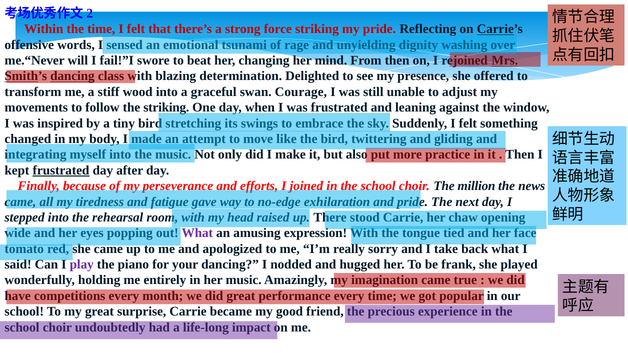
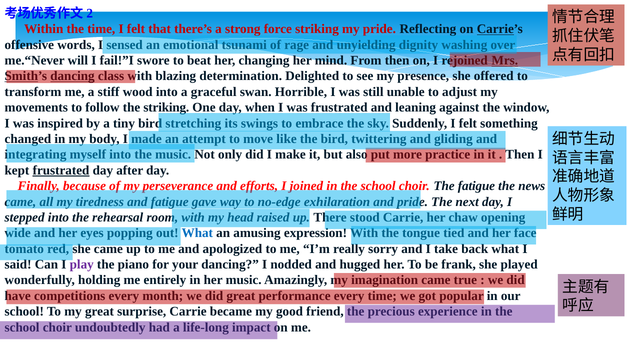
Courage: Courage -> Horrible (301, 92)
The million: million -> fatigue (476, 186)
What colour: purple -> blue (197, 233)
